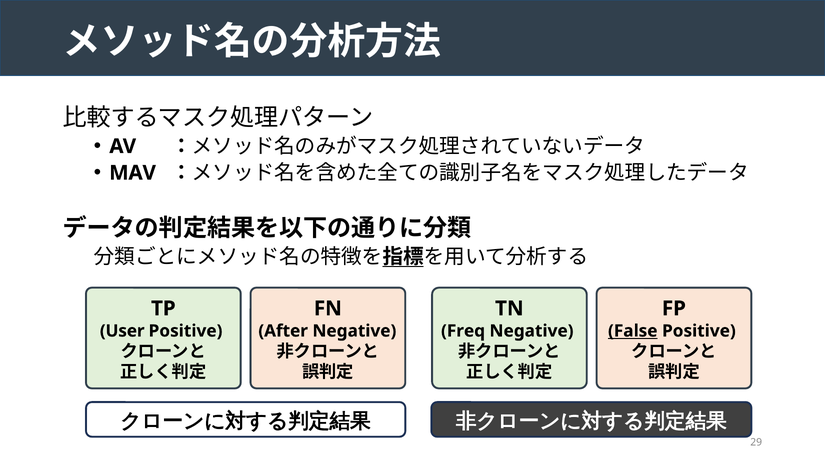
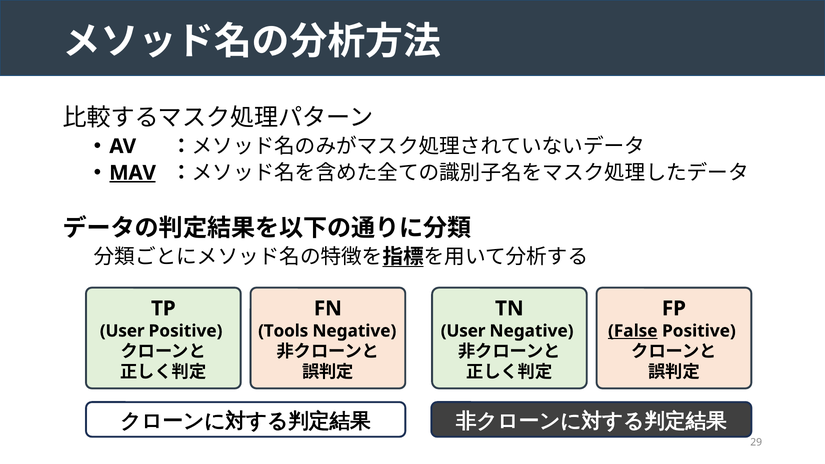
MAV underline: none -> present (133, 173)
After: After -> Tools (283, 331)
Freq: Freq -> User (463, 331)
